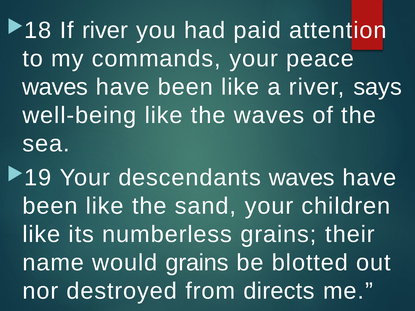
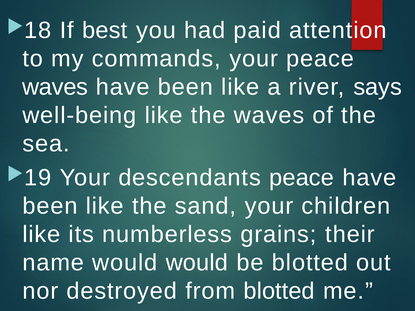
If river: river -> best (105, 30)
descendants waves: waves -> peace (302, 178)
would grains: grains -> would (197, 263)
from directs: directs -> blotted (279, 291)
